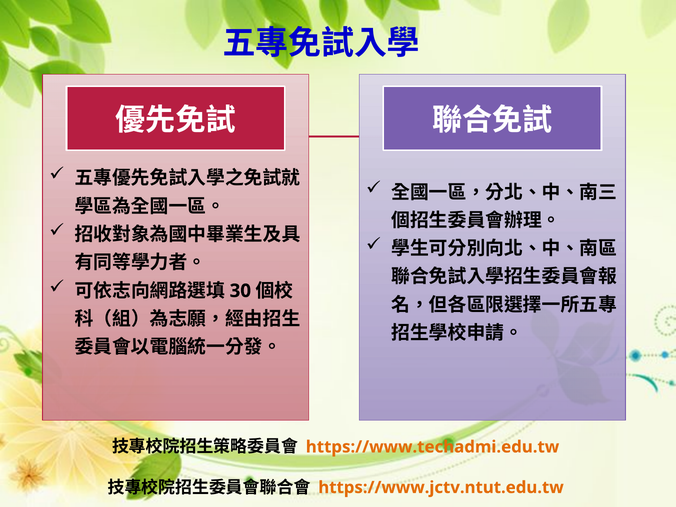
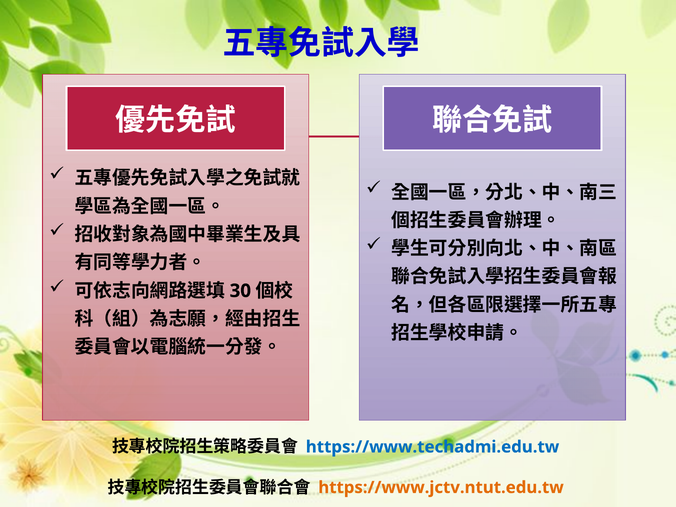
https://www.techadmi.edu.tw colour: orange -> blue (433, 447)
